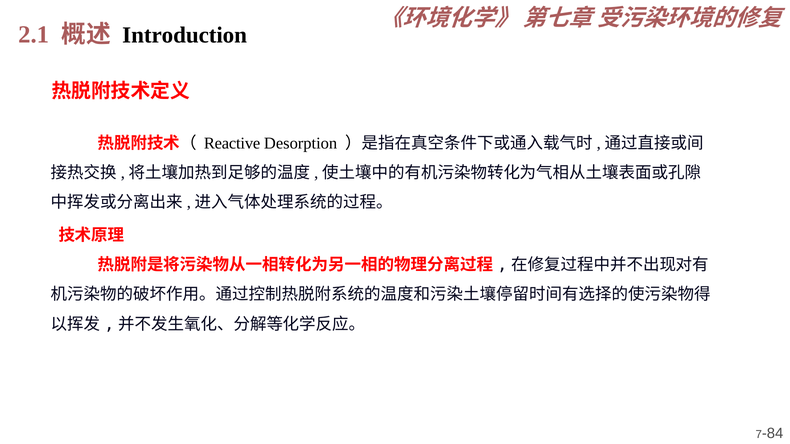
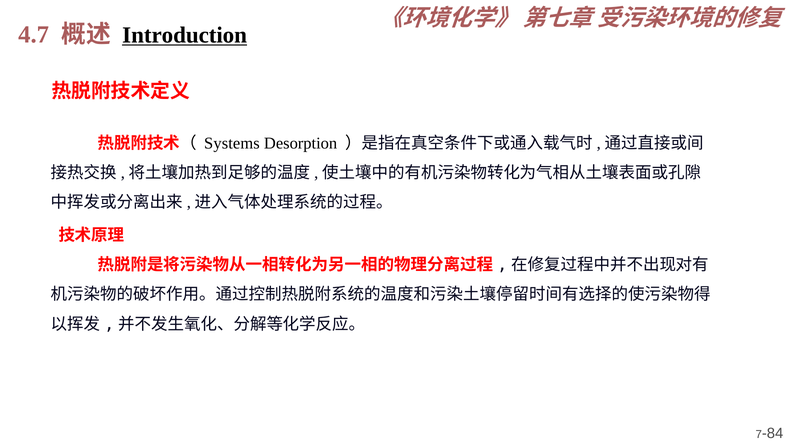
2.1: 2.1 -> 4.7 (34, 35)
Introduction underline: none -> present (185, 35)
Reactive: Reactive -> Systems (232, 143)
